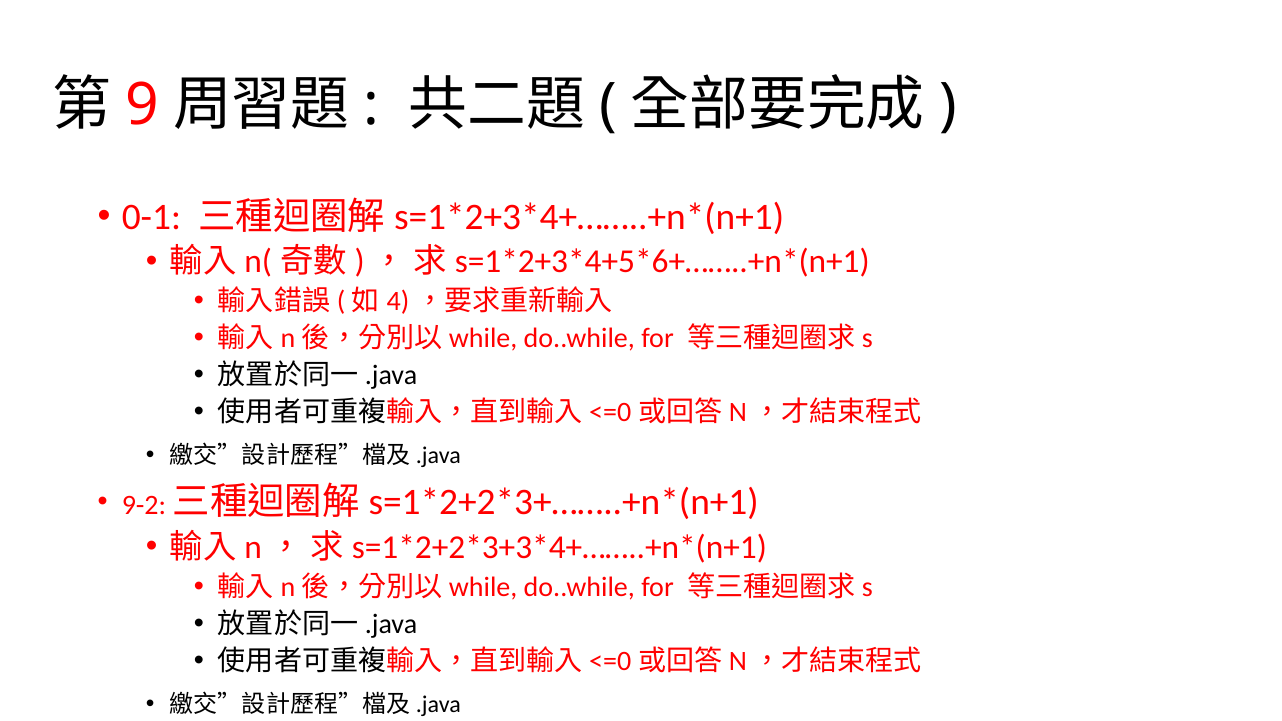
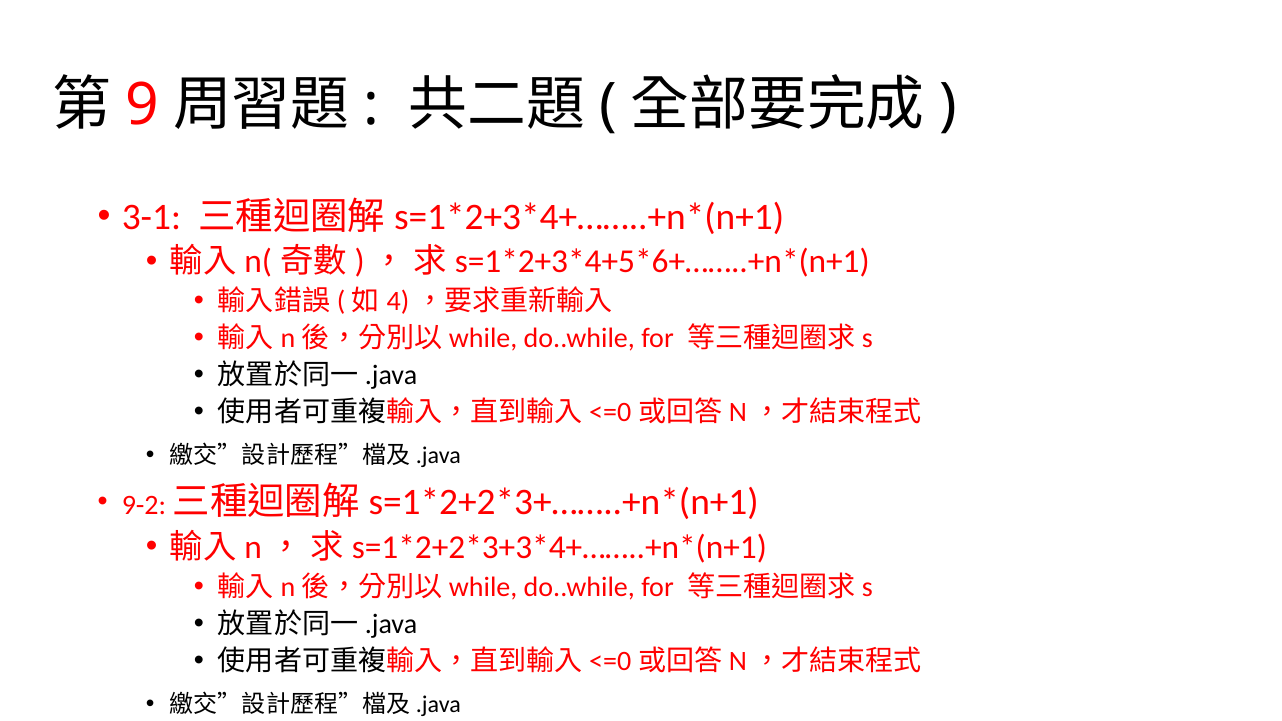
0-1: 0-1 -> 3-1 (151, 217)
